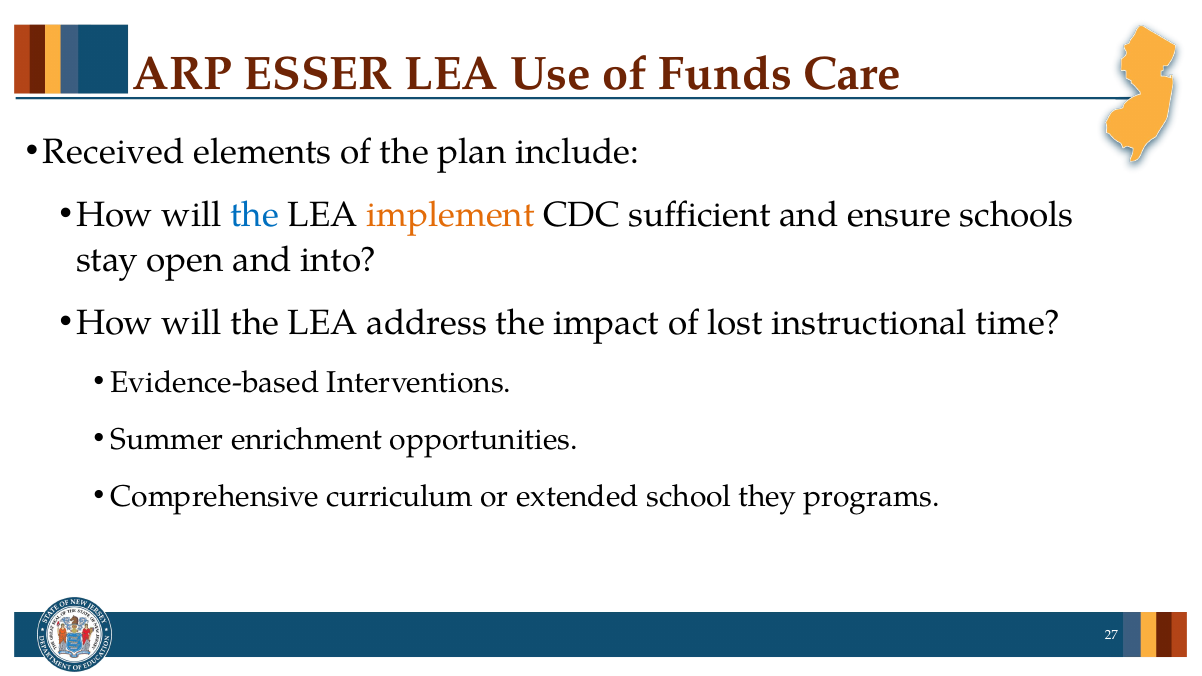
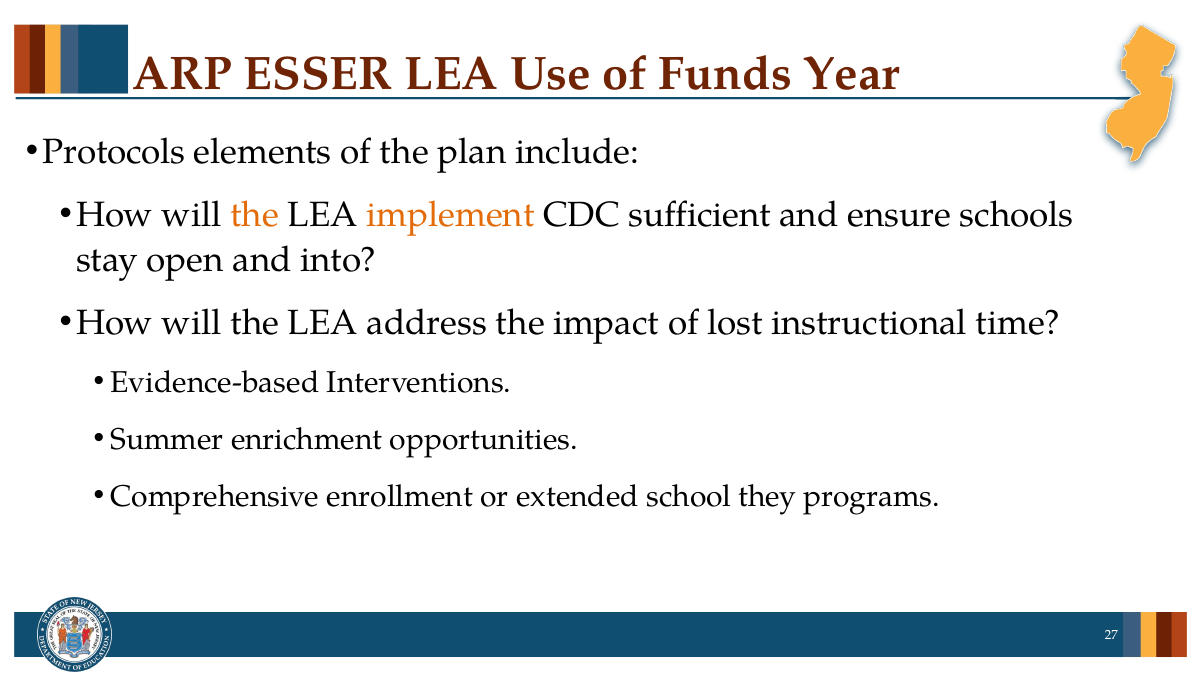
Care: Care -> Year (852, 74)
Received: Received -> Protocols (114, 152)
the colour: blue -> orange (255, 215)
curriculum: curriculum -> enrollment (400, 496)
